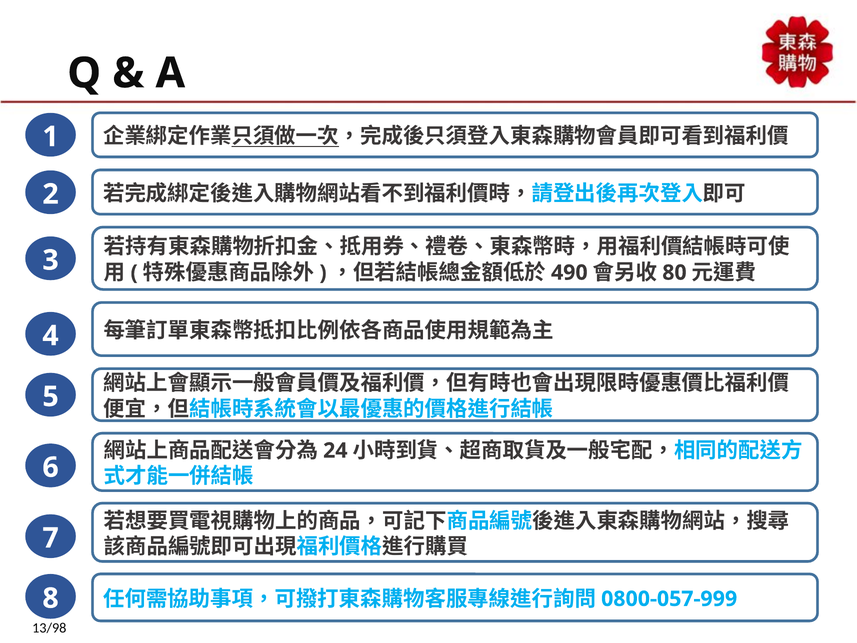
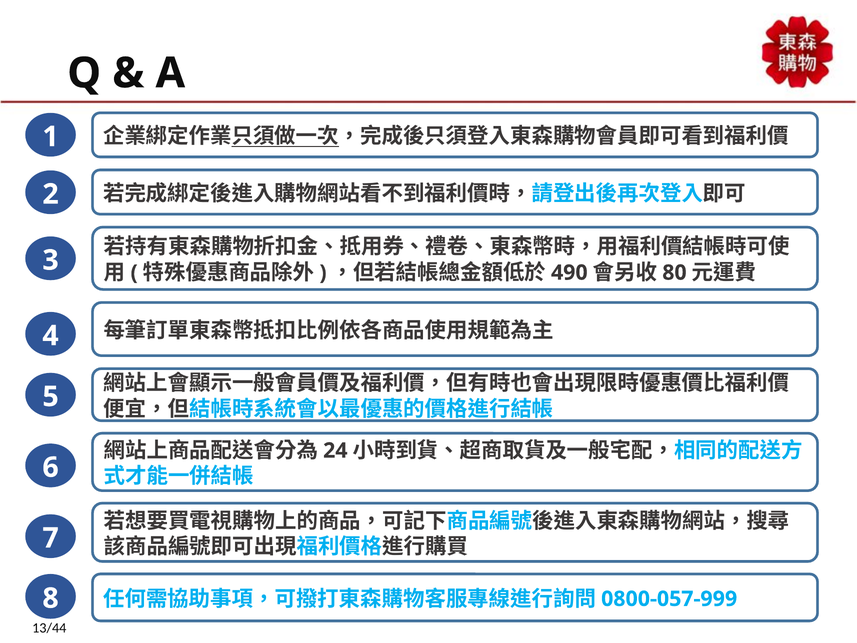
13/98: 13/98 -> 13/44 (49, 628)
